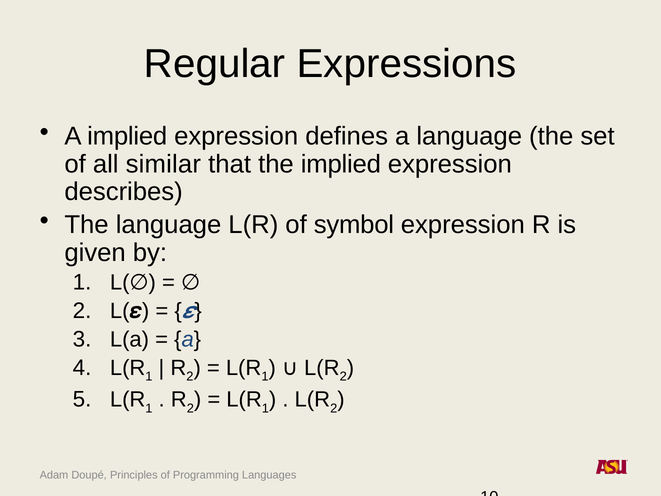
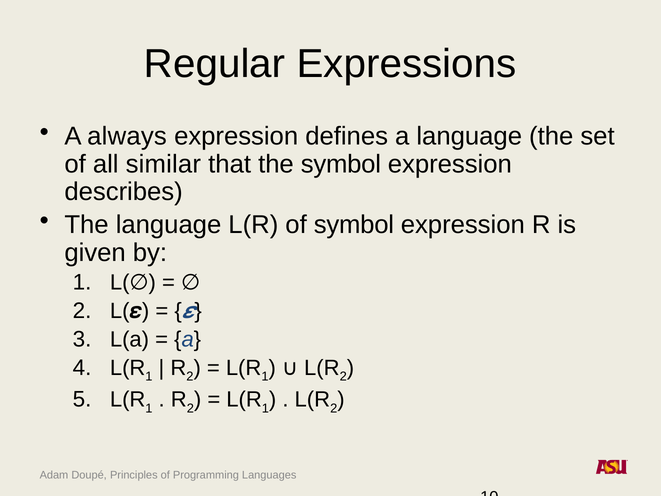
A implied: implied -> always (127, 136)
the implied: implied -> symbol (341, 164)
